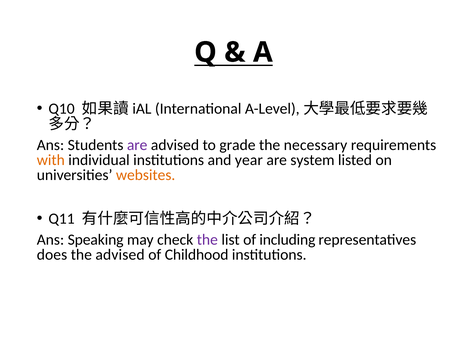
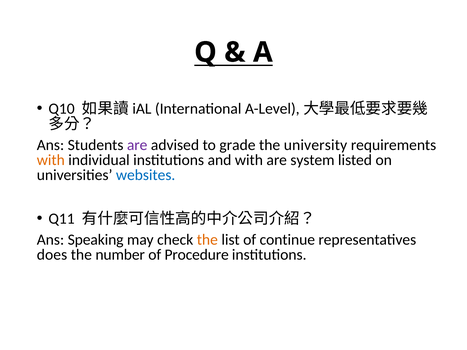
necessary: necessary -> university (315, 145)
and year: year -> with (249, 160)
websites colour: orange -> blue (146, 175)
the colour: purple -> orange (207, 240)
including: including -> continue (287, 240)
the advised: advised -> number (120, 255)
Childhood: Childhood -> Procedure (197, 255)
